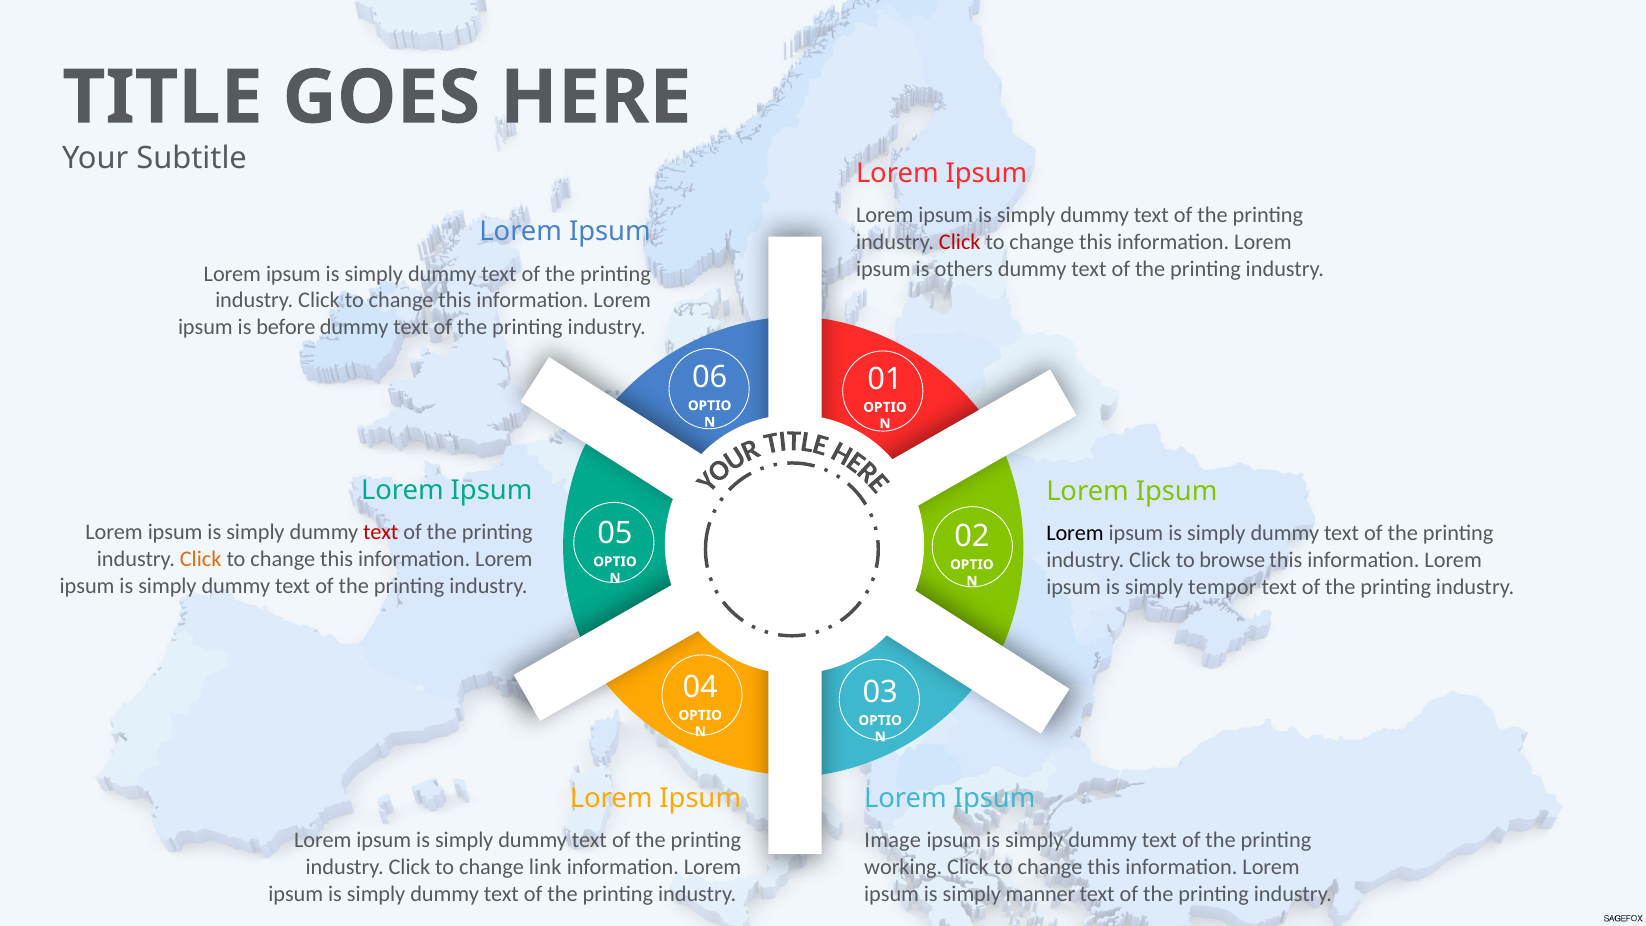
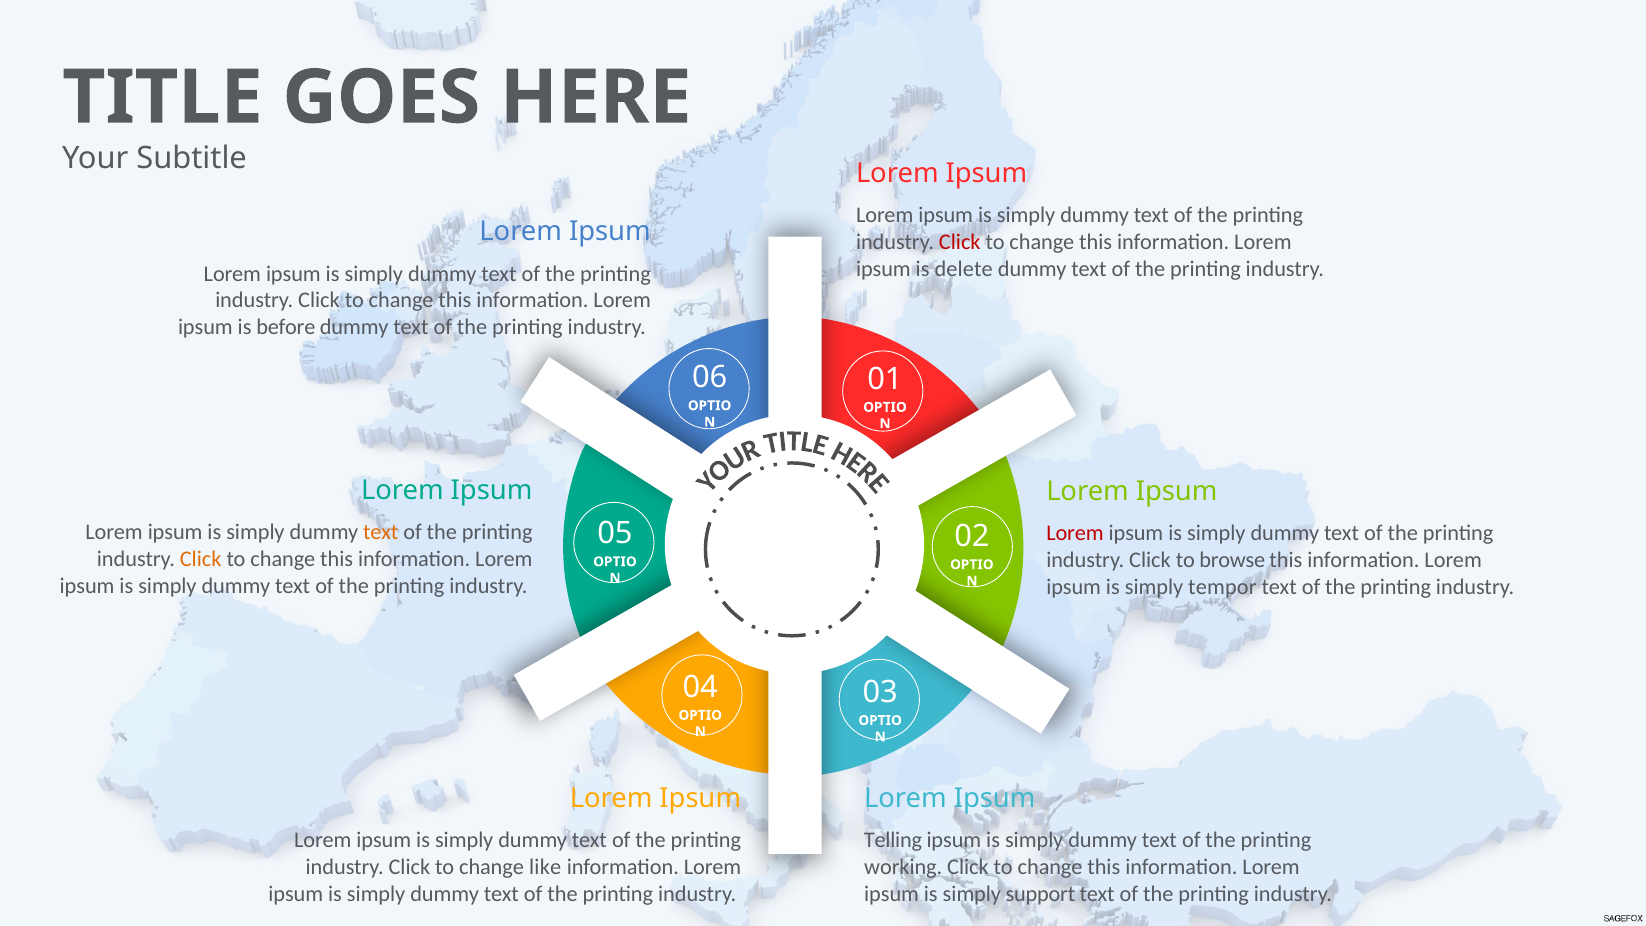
others: others -> delete (964, 269)
text colour: red -> orange (381, 532)
Lorem colour: black -> red (1075, 533)
Image: Image -> Telling (893, 840)
link: link -> like (545, 867)
manner: manner -> support (1040, 894)
